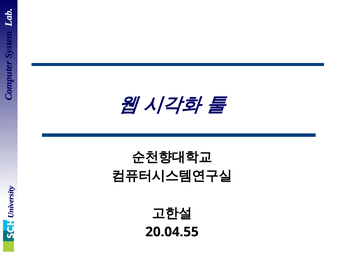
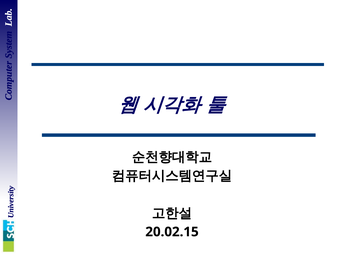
20.04.55: 20.04.55 -> 20.02.15 (172, 232)
